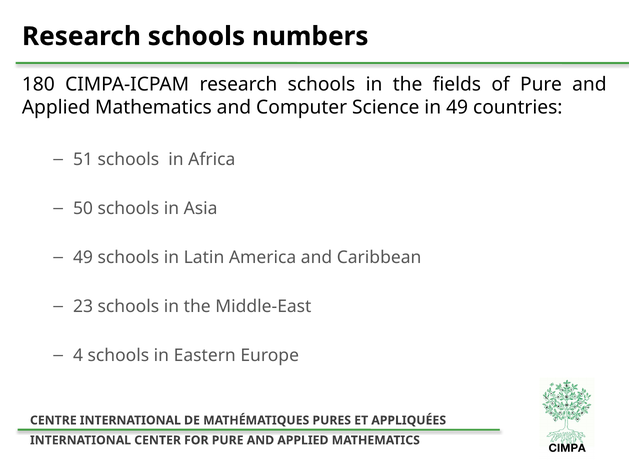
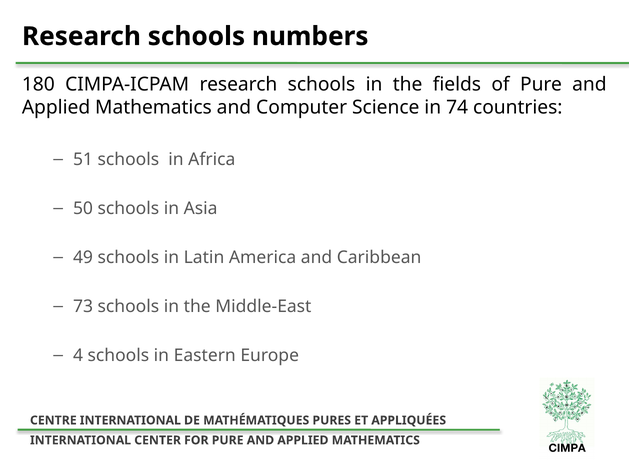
in 49: 49 -> 74 (457, 107)
23: 23 -> 73 (83, 306)
